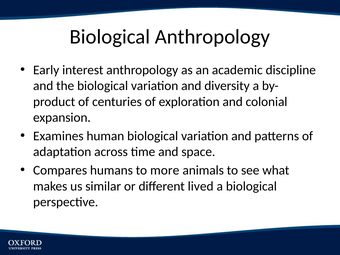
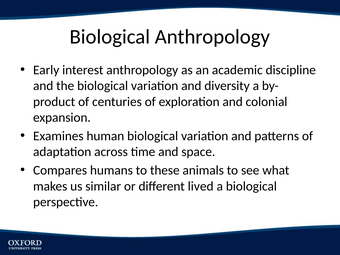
more: more -> these (165, 170)
